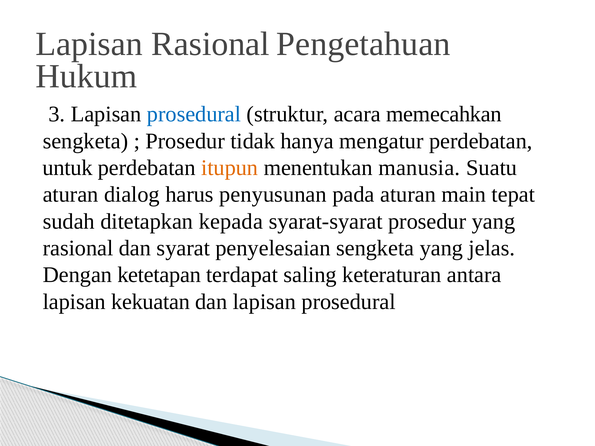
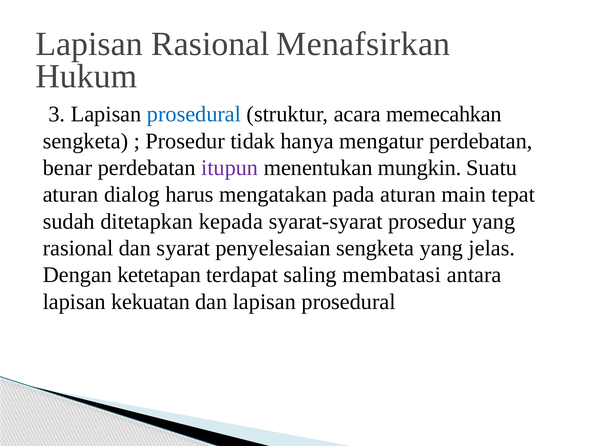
Pengetahuan: Pengetahuan -> Menafsirkan (363, 44)
untuk: untuk -> benar (67, 168)
itupun colour: orange -> purple (230, 168)
manusia: manusia -> mungkin (420, 168)
penyusunan: penyusunan -> mengatakan (273, 195)
keteraturan: keteraturan -> membatasi (392, 275)
